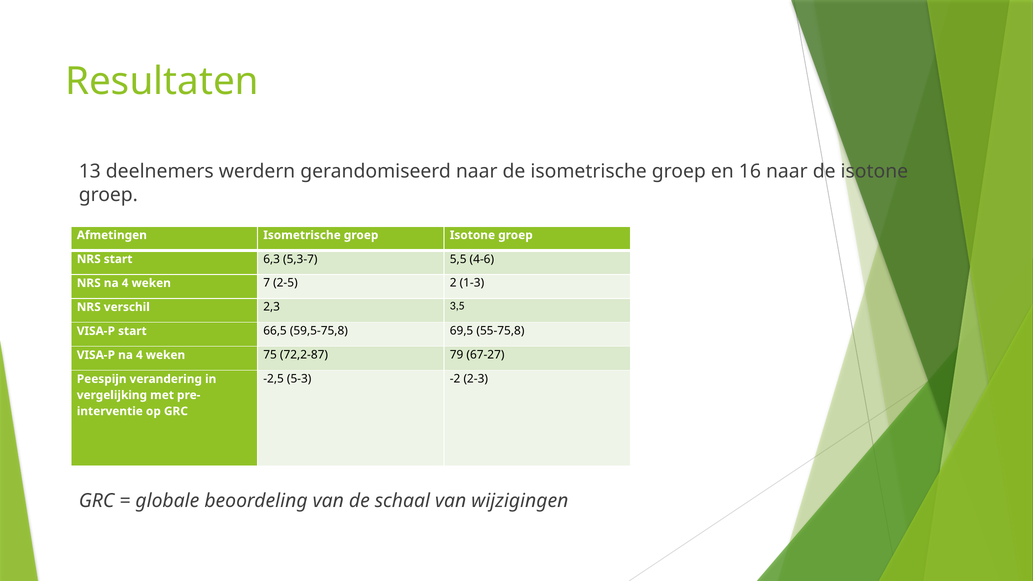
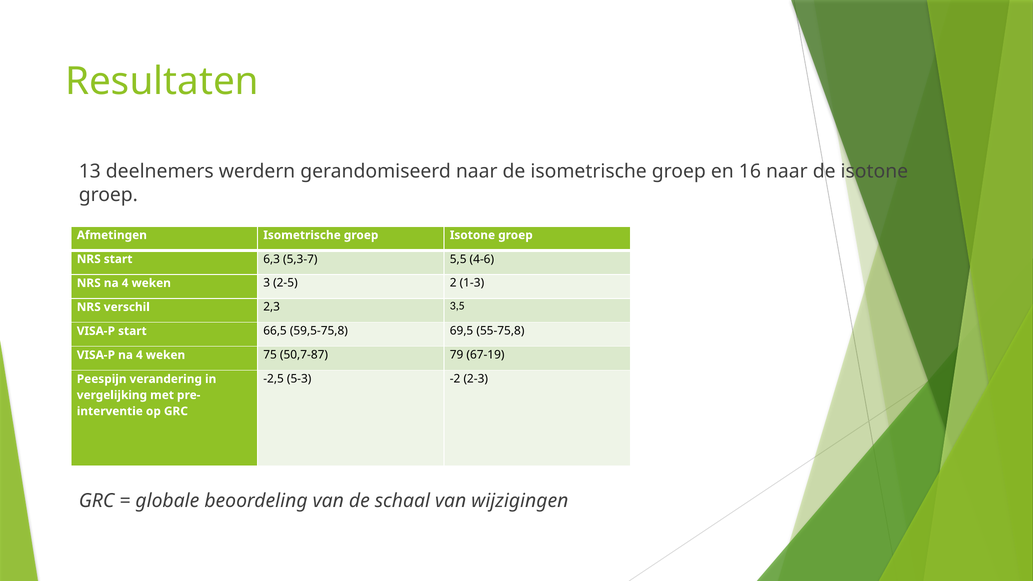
7: 7 -> 3 (267, 283)
72,2-87: 72,2-87 -> 50,7-87 (304, 355)
67-27: 67-27 -> 67-19 (485, 355)
